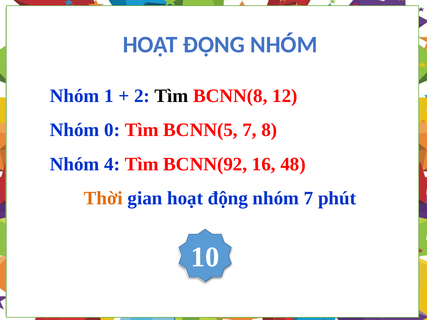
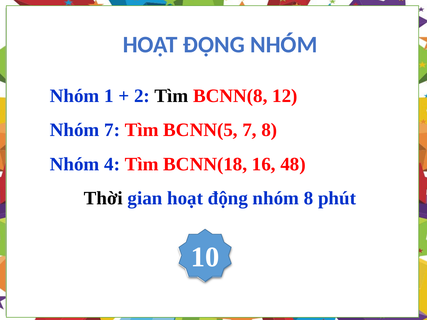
Nhóm 0: 0 -> 7 (112, 130)
BCNN(92: BCNN(92 -> BCNN(18 (205, 164)
Thời colour: orange -> black (103, 198)
nhóm 7: 7 -> 8 (309, 198)
